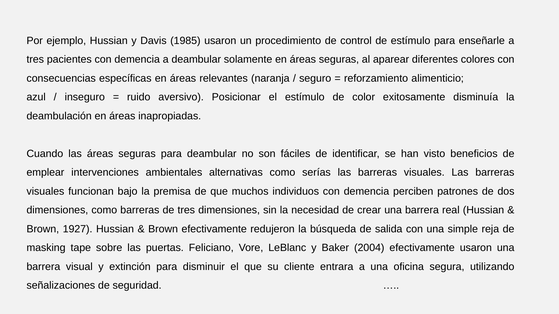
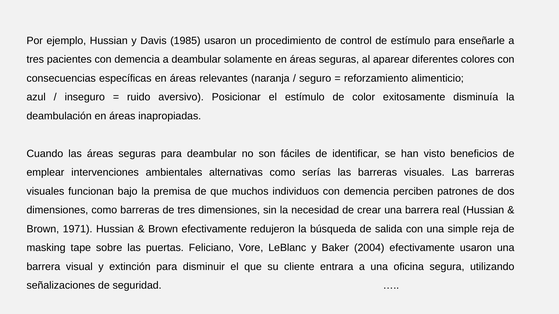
1927: 1927 -> 1971 (78, 229)
